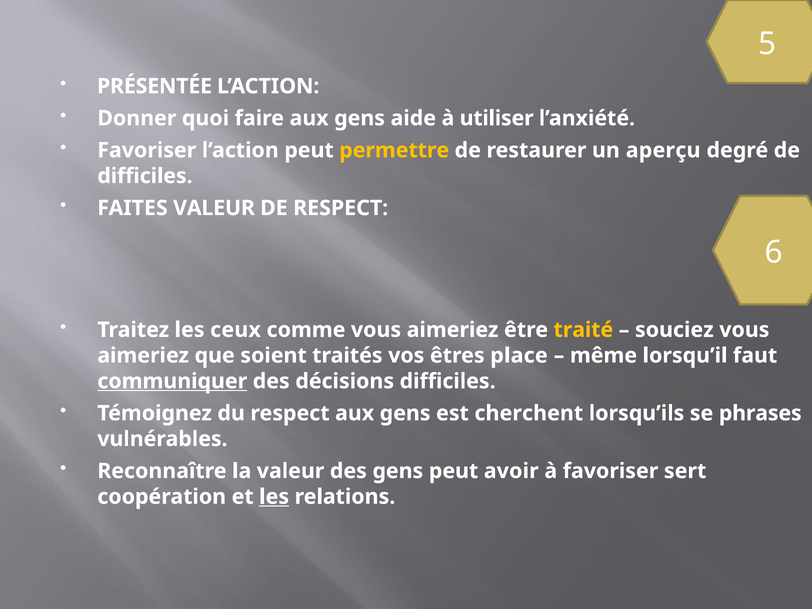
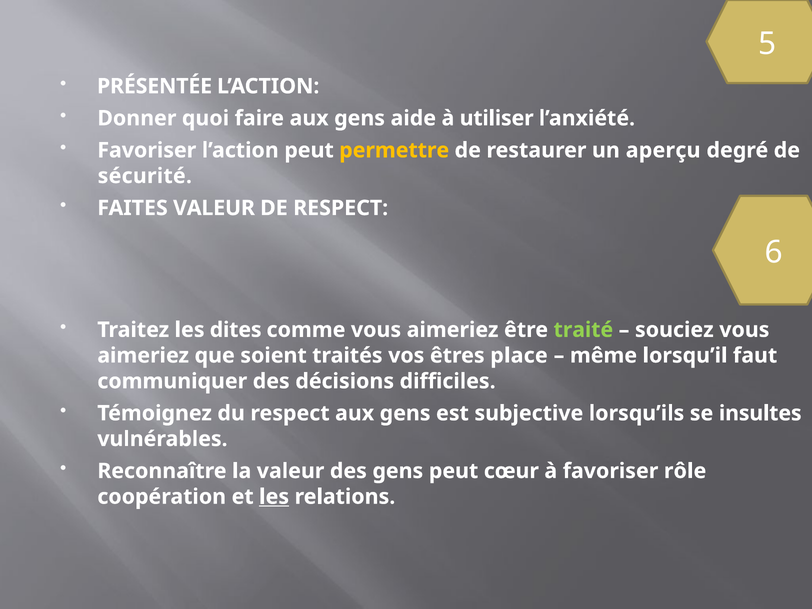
difficiles: difficiles -> sécurité (145, 176)
ceux: ceux -> dites (236, 330)
traité colour: yellow -> light green (583, 330)
communiquer underline: present -> none (172, 381)
cherchent: cherchent -> subjective (529, 413)
phrases: phrases -> insultes (760, 413)
avoir: avoir -> cœur (511, 471)
sert: sert -> rôle (685, 471)
